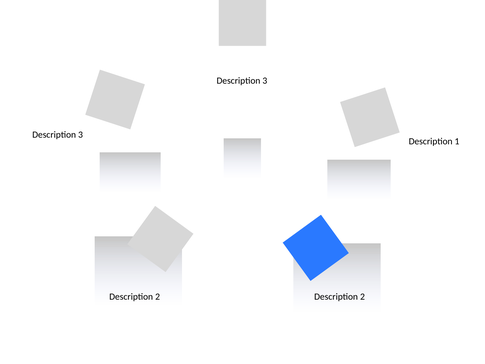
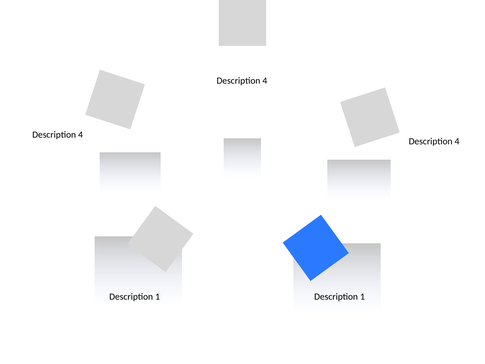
3: 3 -> 4 (265, 81)
3: 3 -> 4 (81, 135)
1: 1 -> 4 (457, 141)
2: 2 -> 1 (362, 297)
2: 2 -> 1 (158, 297)
